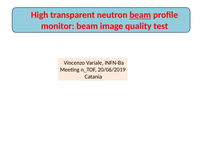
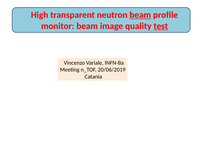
test underline: none -> present (161, 26)
